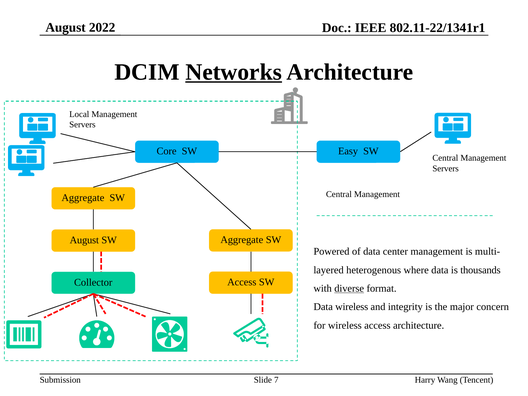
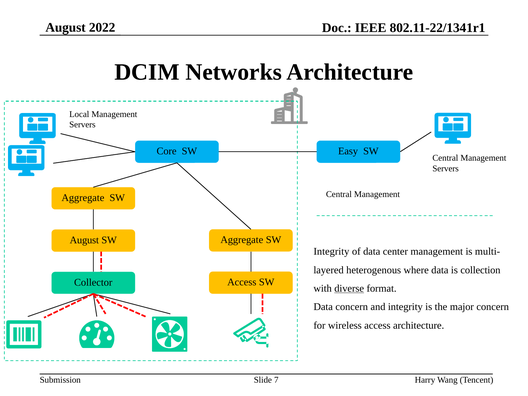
Networks underline: present -> none (234, 72)
Powered: Powered -> Integrity (331, 251)
thousands: thousands -> collection (480, 270)
Data wireless: wireless -> concern (352, 307)
